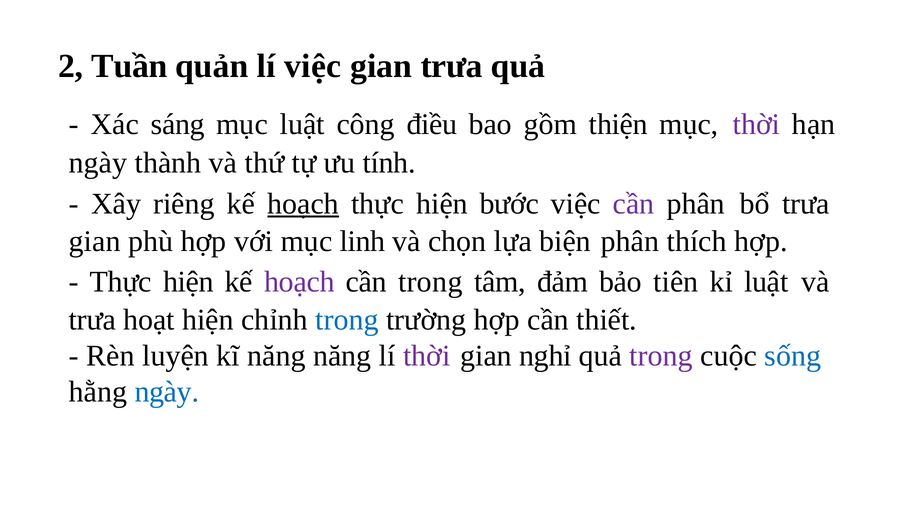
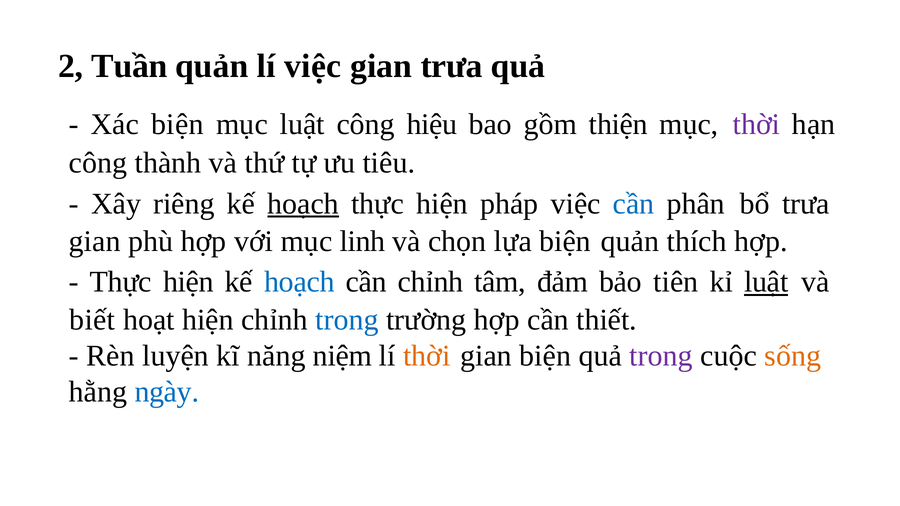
Xác sáng: sáng -> biện (177, 125)
điều: điều -> hiệu (432, 125)
ngày: ngày -> công (98, 163)
tính: tính -> tiêu (389, 163)
bước: bước -> pháp (509, 204)
cần colour: purple -> blue (634, 204)
biện phân: phân -> quản (630, 242)
hoạch colour: purple -> blue (299, 282)
cần trong: trong -> chỉnh (431, 282)
luật underline: none -> present (766, 282)
trưa: trưa -> biết (92, 320)
năng năng: năng -> niệm (342, 356)
thời colour: purple -> orange (427, 356)
gian nghỉ: nghỉ -> biện (545, 356)
sống colour: blue -> orange (793, 356)
